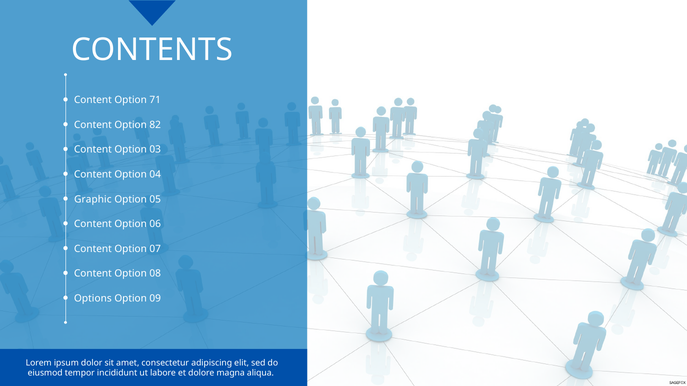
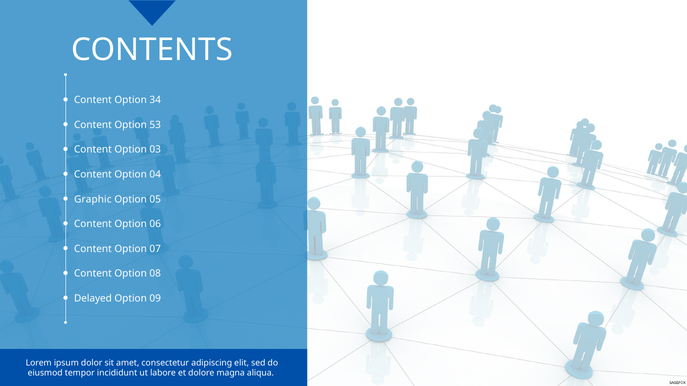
71: 71 -> 34 (155, 100)
82: 82 -> 53 (155, 125)
Options: Options -> Delayed (93, 299)
